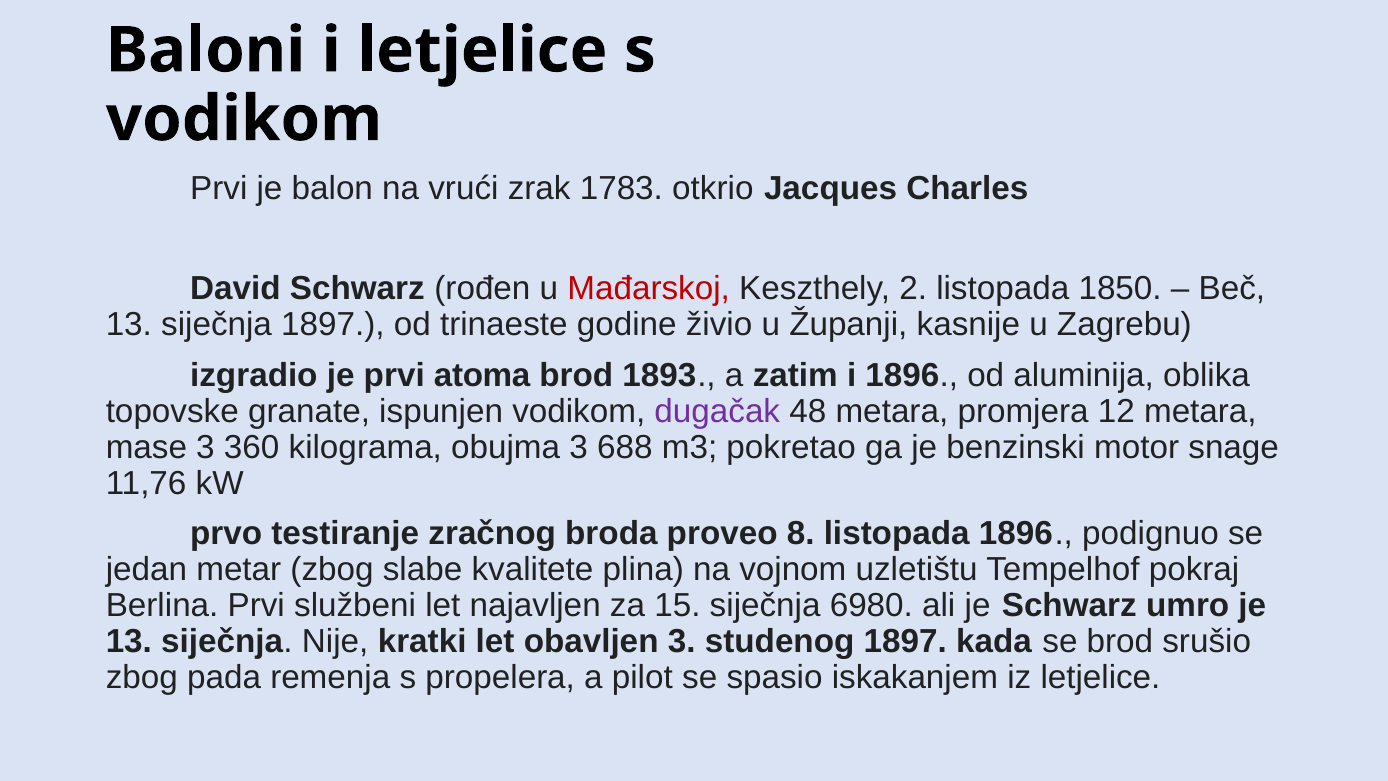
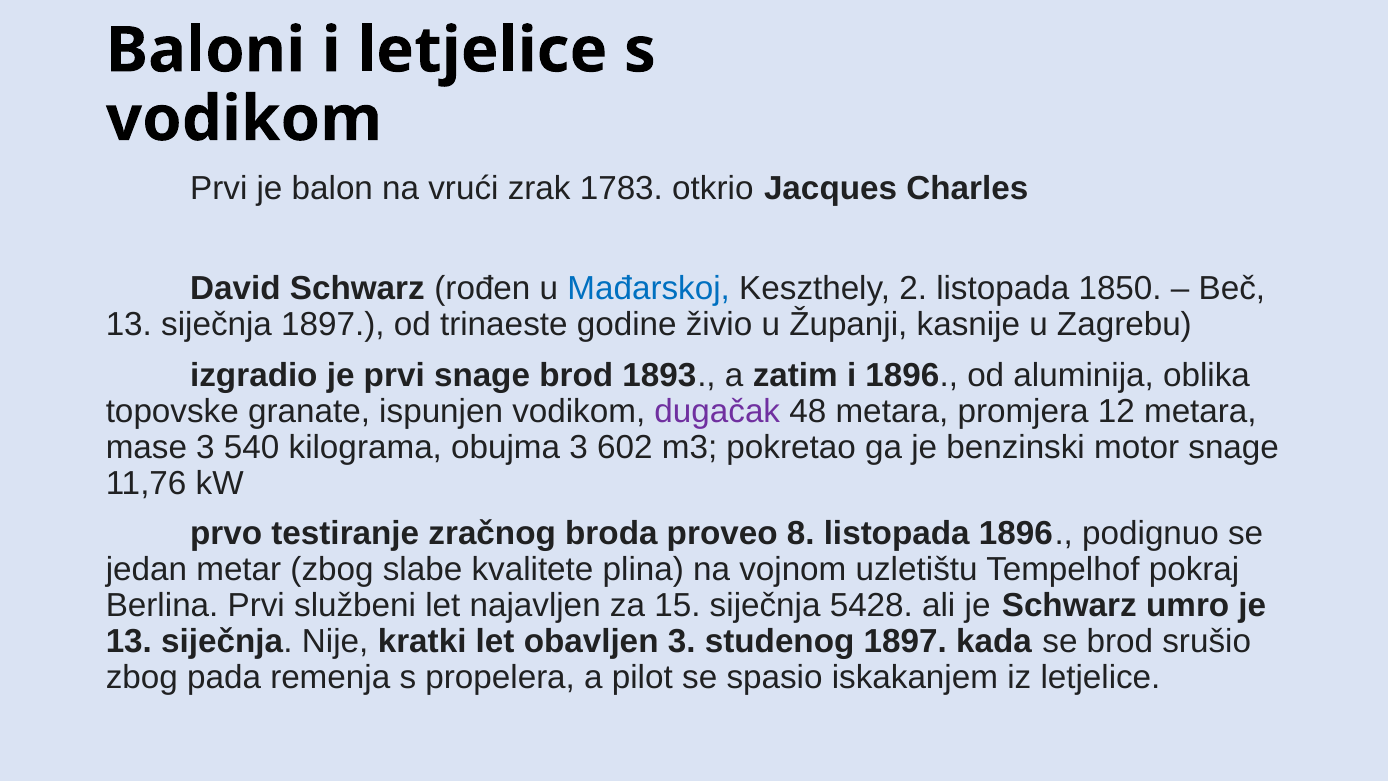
Mađarskoj colour: red -> blue (649, 289)
prvi atoma: atoma -> snage (482, 375)
360: 360 -> 540 (252, 447)
688: 688 -> 602 (625, 447)
6980: 6980 -> 5428 (871, 605)
